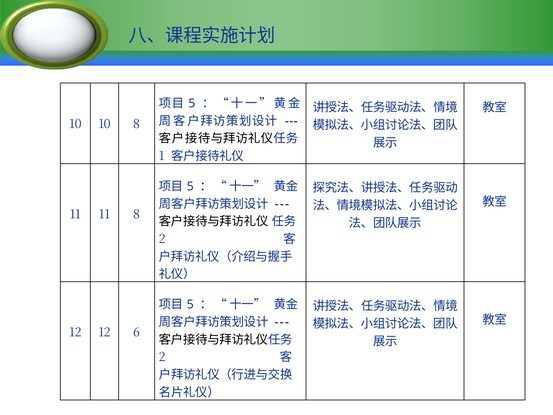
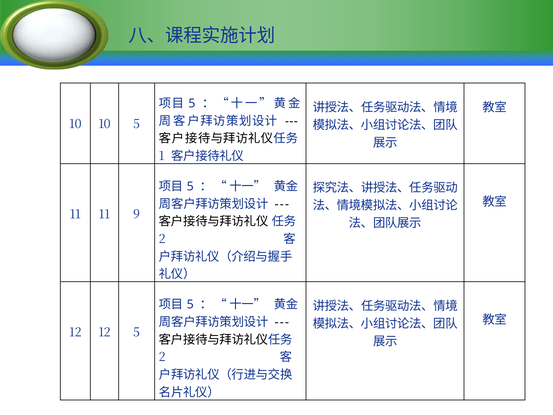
10 8: 8 -> 5 (137, 124)
11 8: 8 -> 9 (137, 214)
12 6: 6 -> 5 (137, 332)
